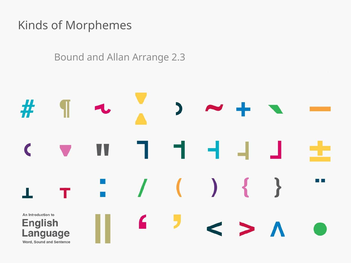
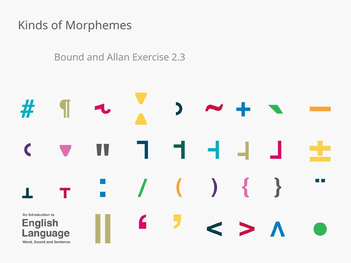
Arrange: Arrange -> Exercise (151, 58)
